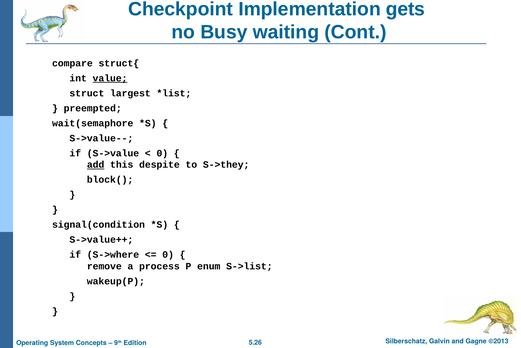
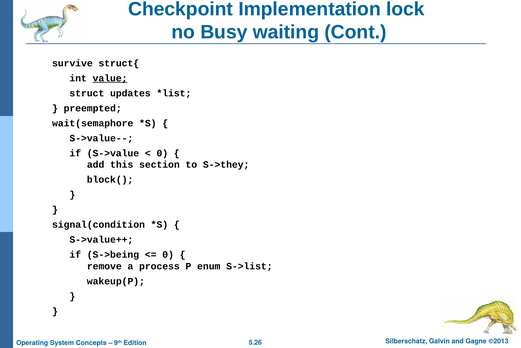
gets: gets -> lock (405, 9)
compare: compare -> survive (72, 63)
largest: largest -> updates (130, 93)
add underline: present -> none (96, 164)
despite: despite -> section (159, 164)
S->where: S->where -> S->being (113, 254)
